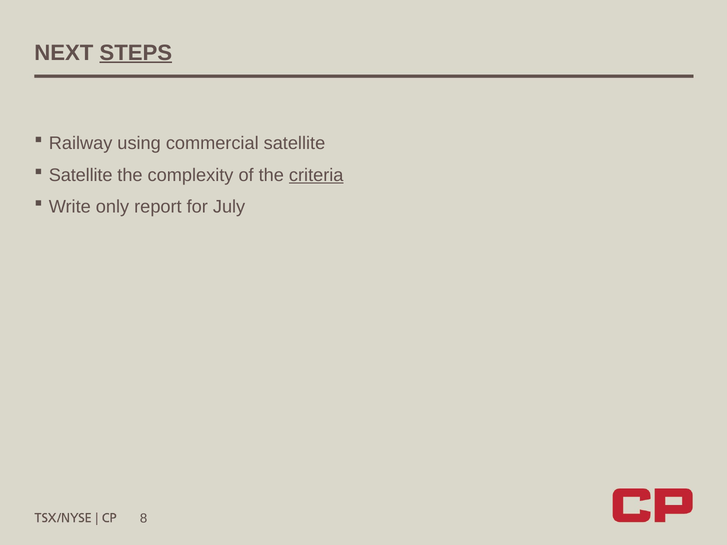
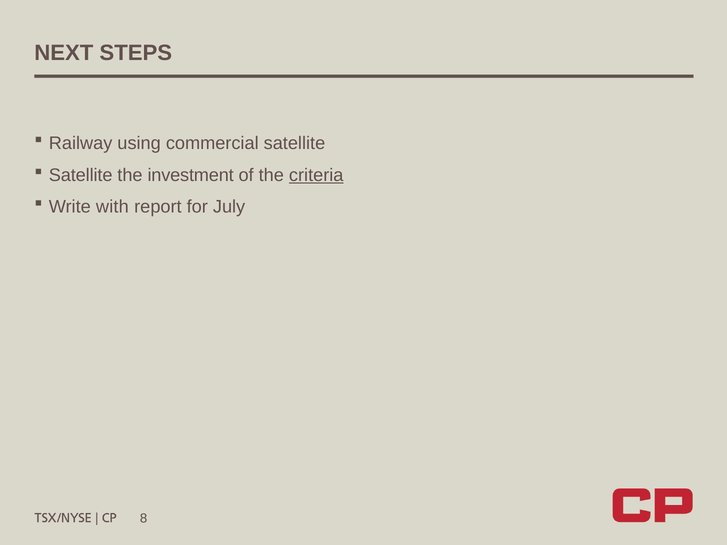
STEPS underline: present -> none (136, 53)
complexity: complexity -> investment (191, 175)
only: only -> with (112, 207)
